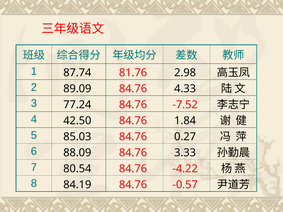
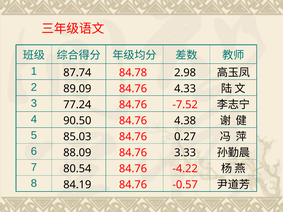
81.76: 81.76 -> 84.78 (133, 73)
42.50: 42.50 -> 90.50 (77, 121)
1.84: 1.84 -> 4.38 (185, 121)
